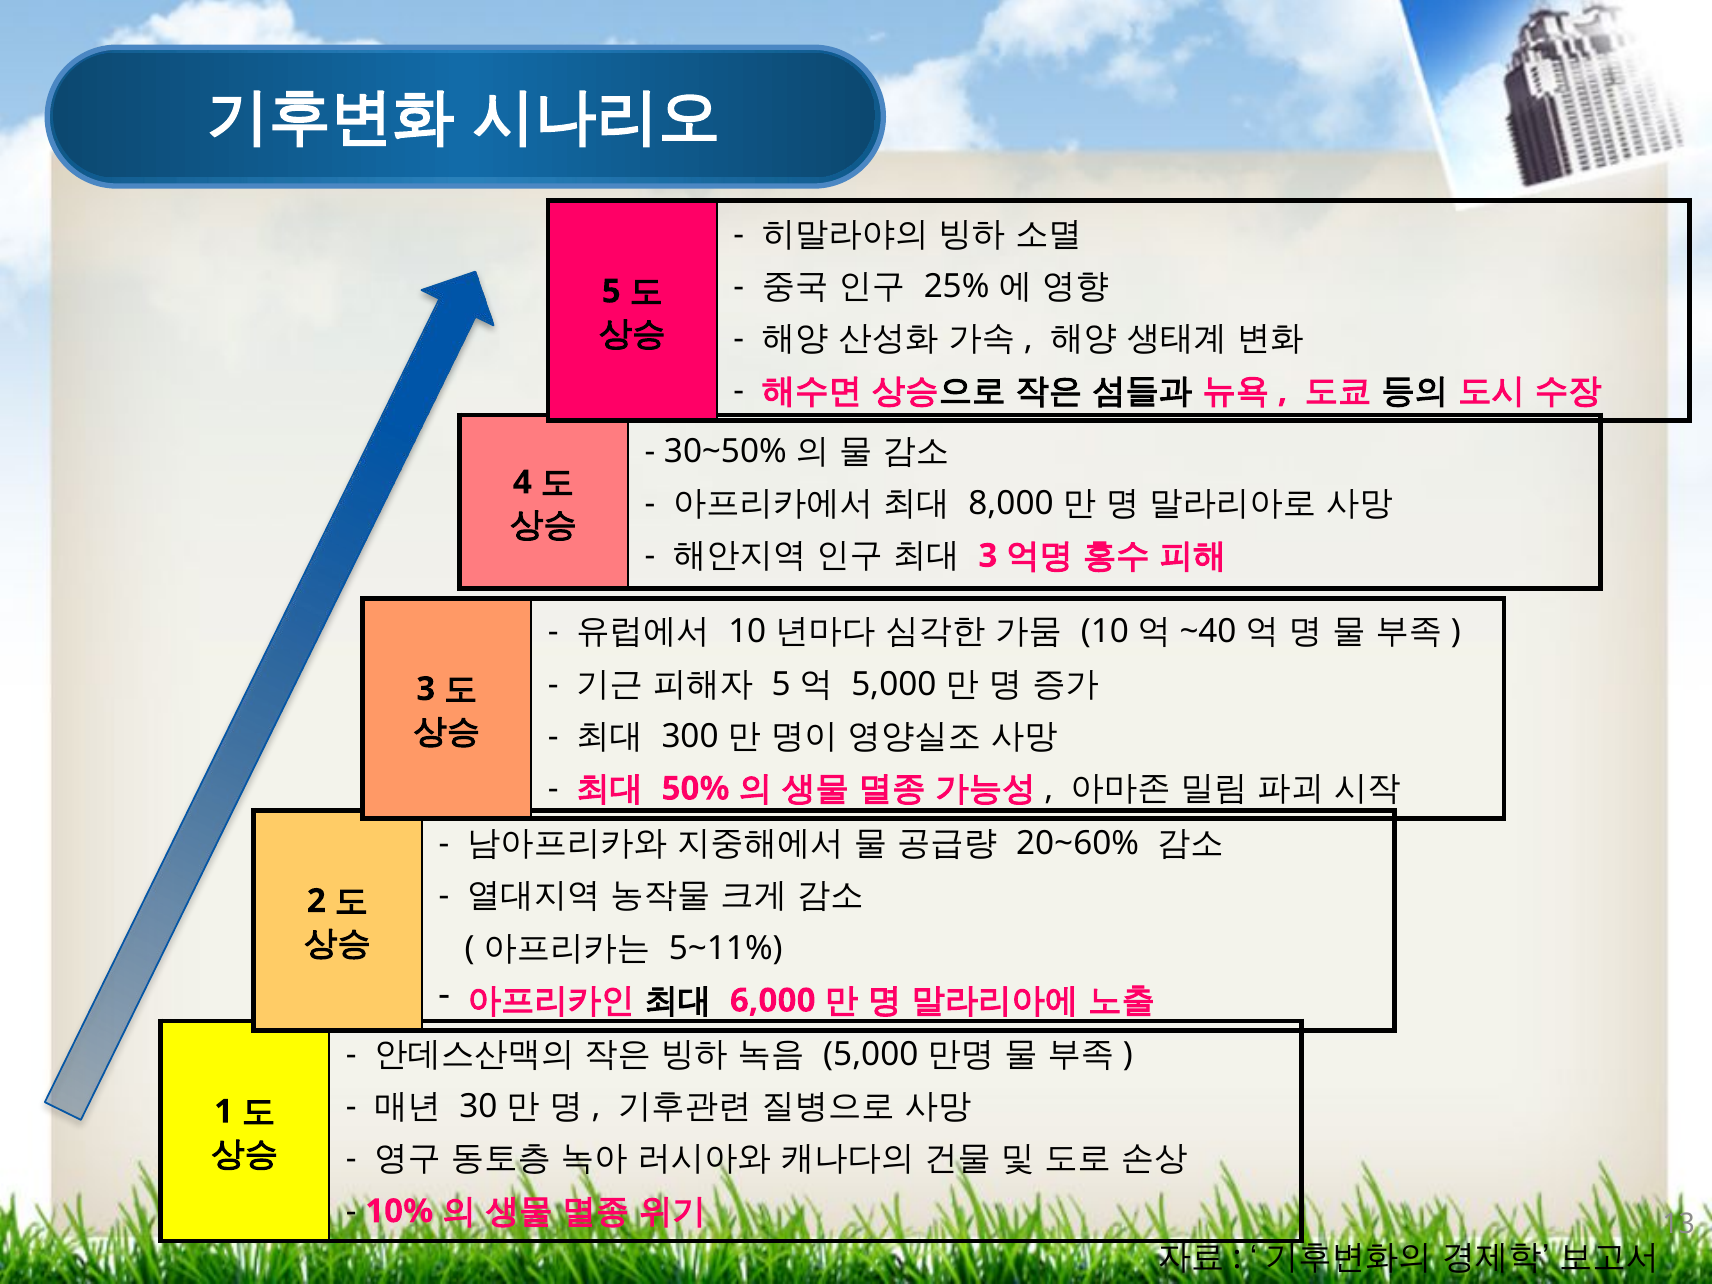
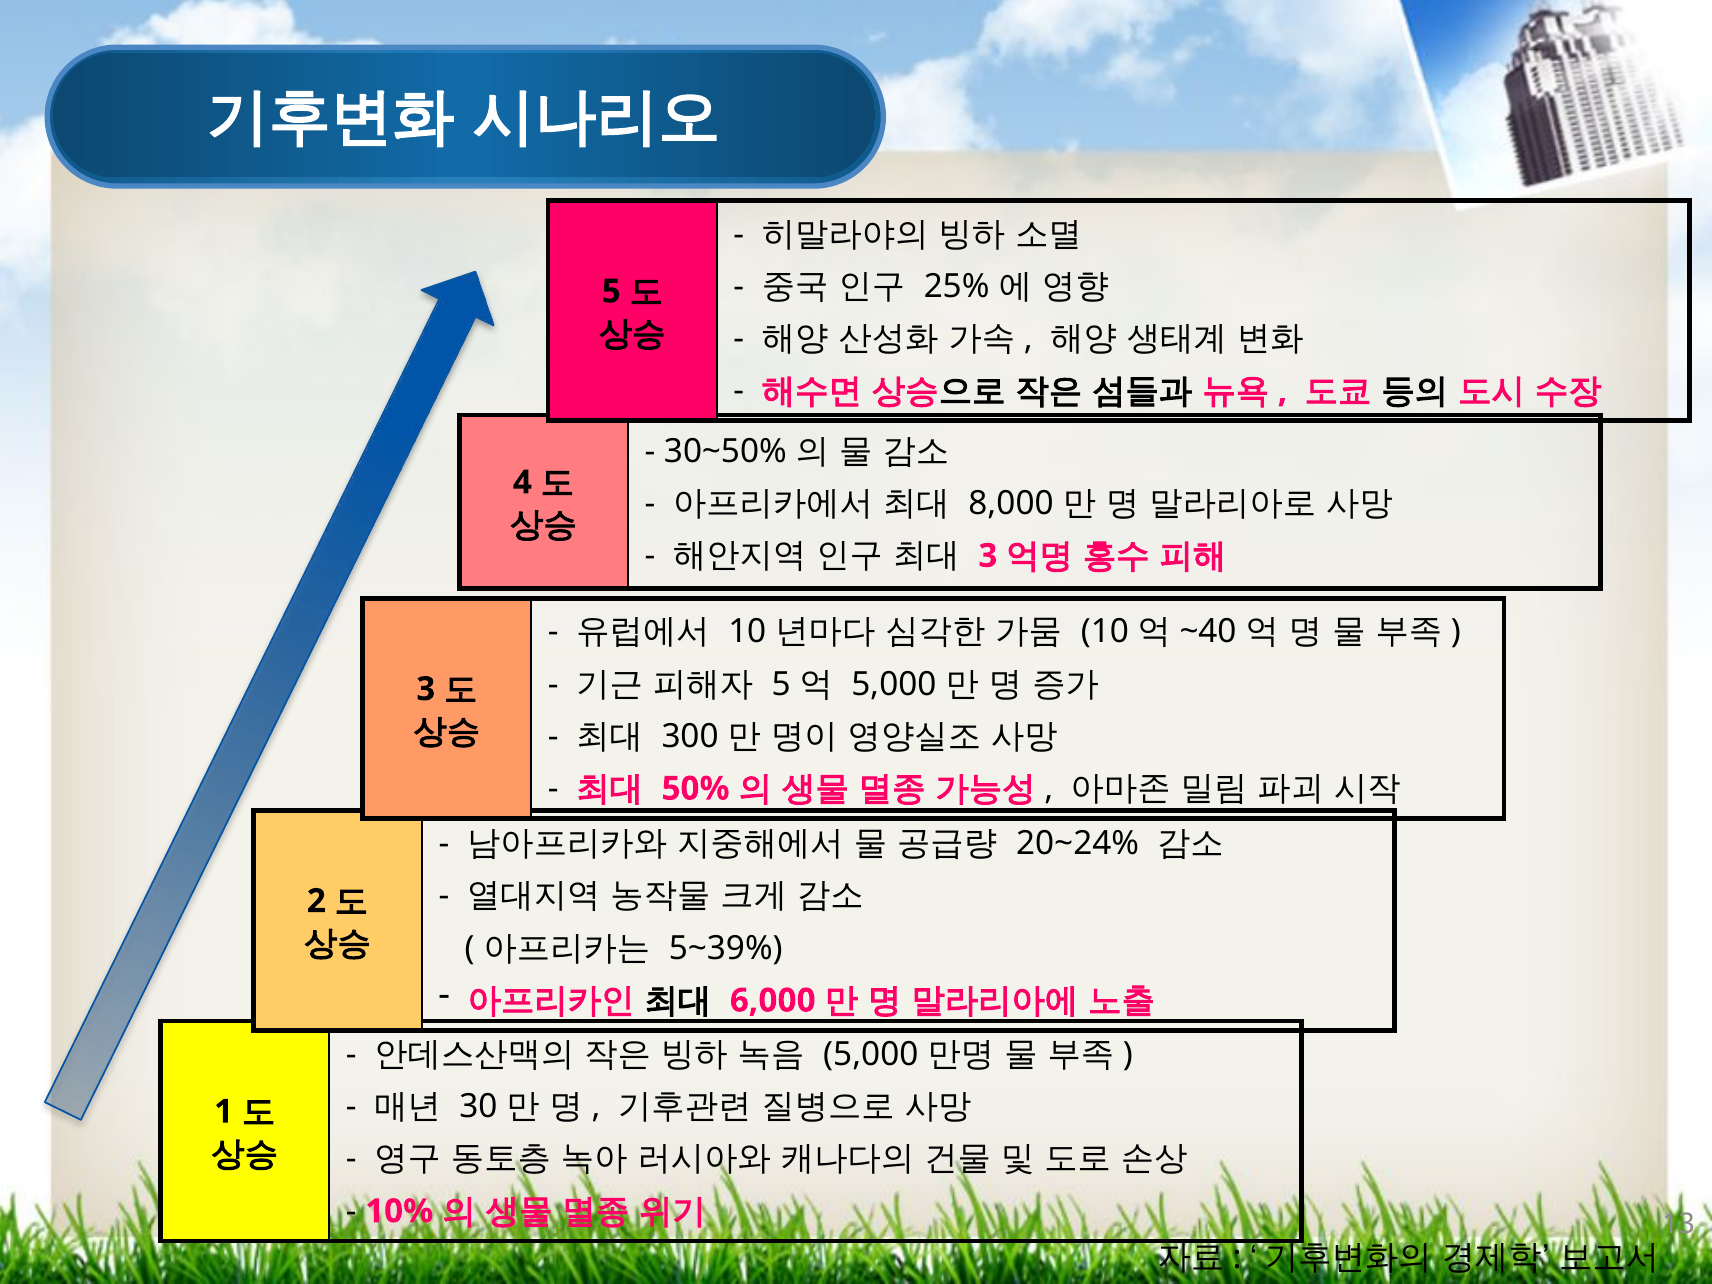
20~60%: 20~60% -> 20~24% (1078, 844)
5~11%: 5~11% -> 5~39% (726, 948)
